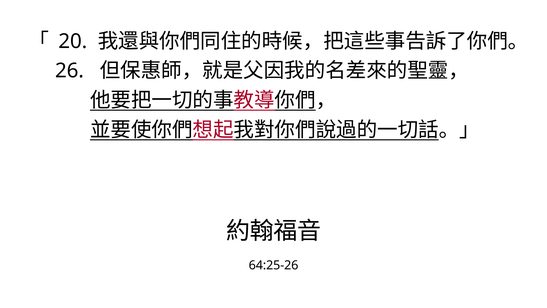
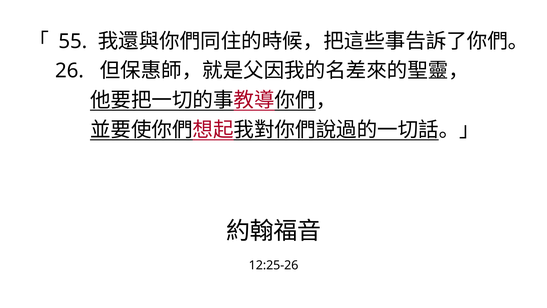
20: 20 -> 55 (73, 41)
64:25-26: 64:25-26 -> 12:25-26 (274, 265)
